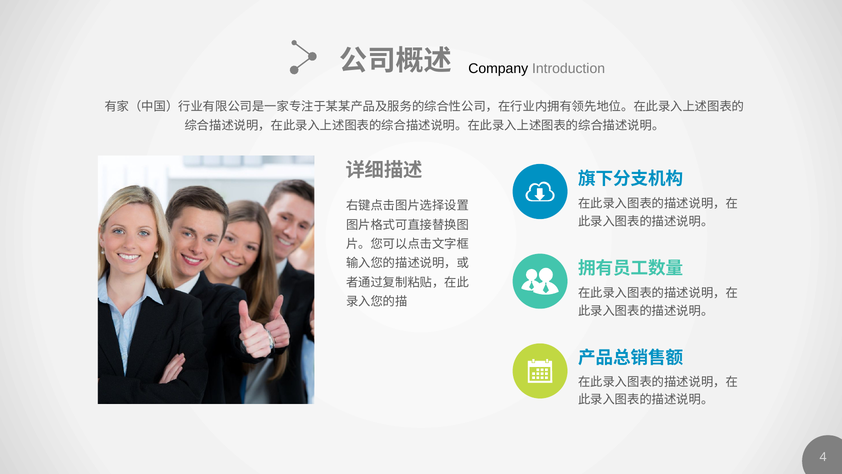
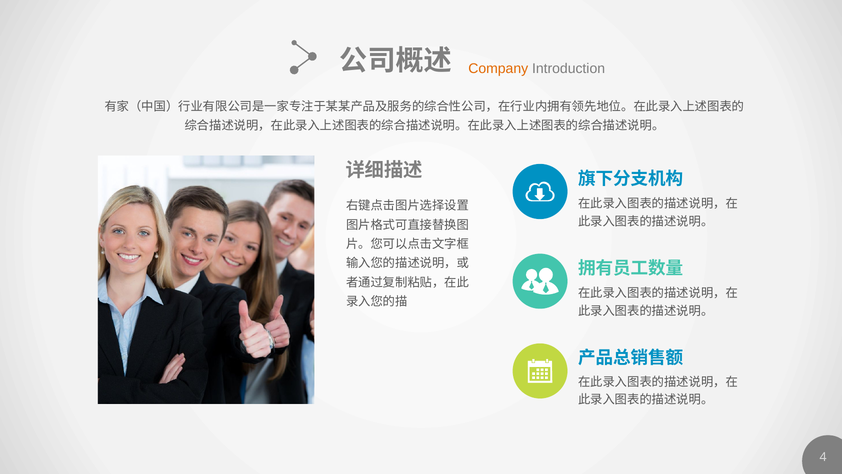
Company colour: black -> orange (498, 68)
